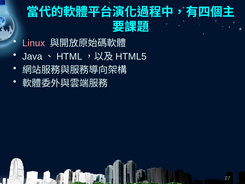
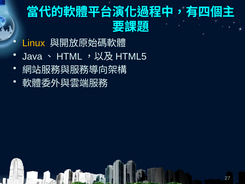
Linux colour: pink -> yellow (34, 43)
